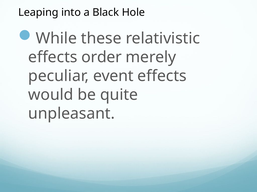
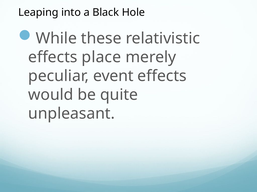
order: order -> place (101, 57)
